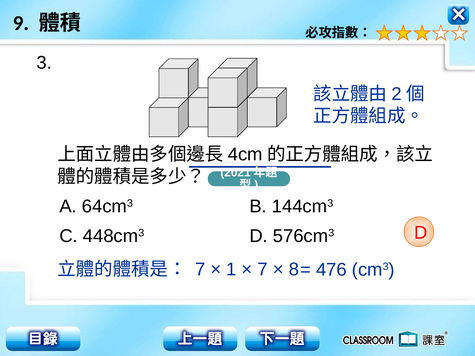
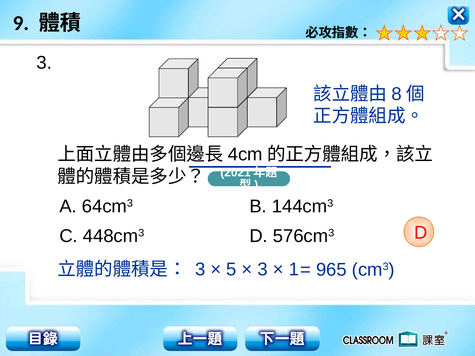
2: 2 -> 8 (397, 94)
476: 476 -> 965 (331, 270)
7: 7 -> 3 (200, 270)
1: 1 -> 5 (231, 270)
7: 7 -> 3 (263, 270)
8: 8 -> 1 (294, 270)
